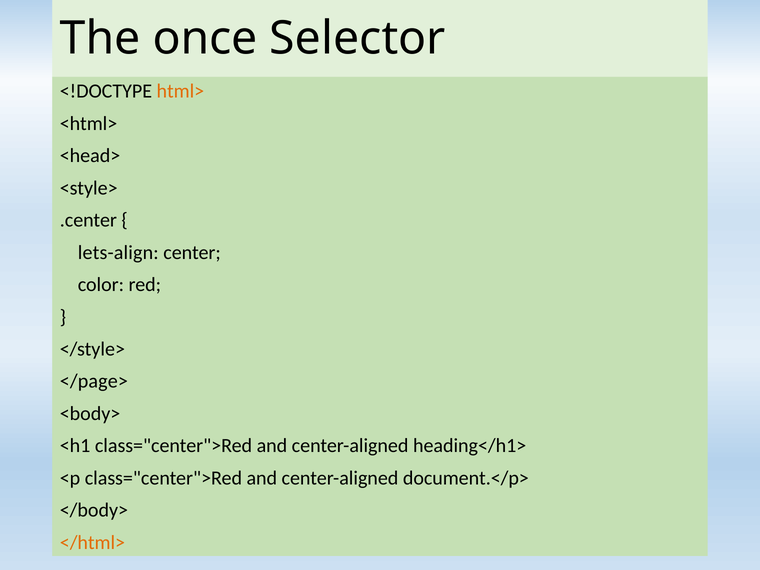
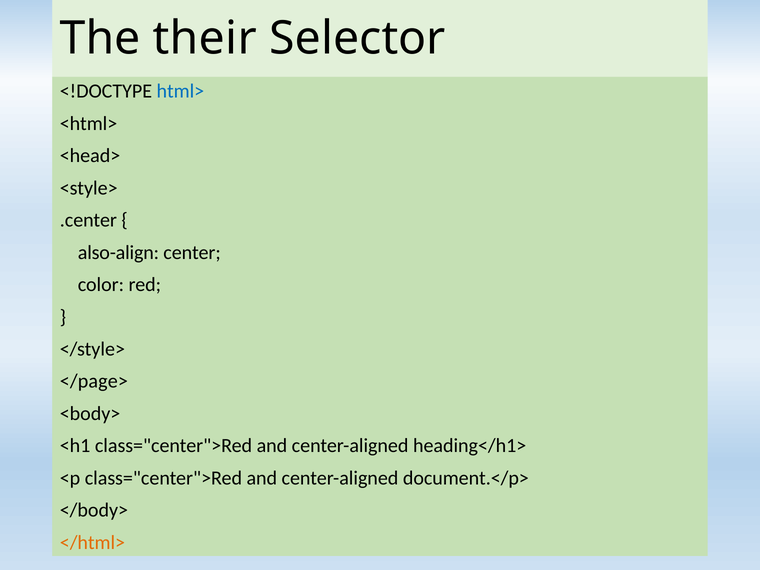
once: once -> their (205, 39)
html> colour: orange -> blue (180, 91)
lets-align: lets-align -> also-align (118, 252)
